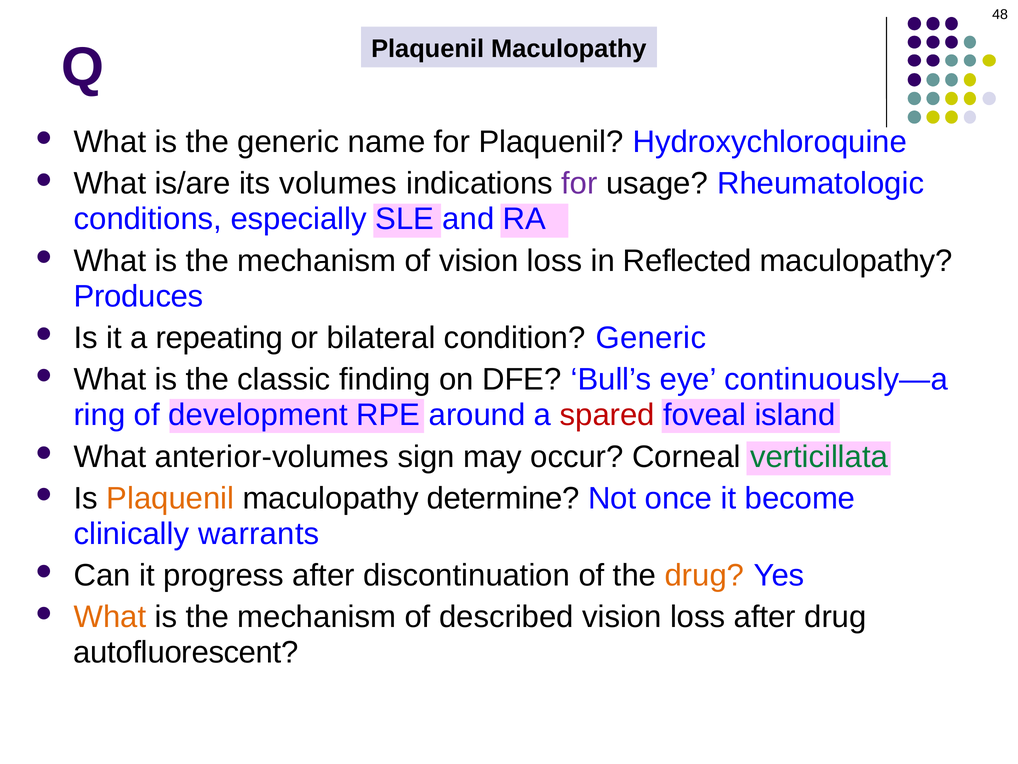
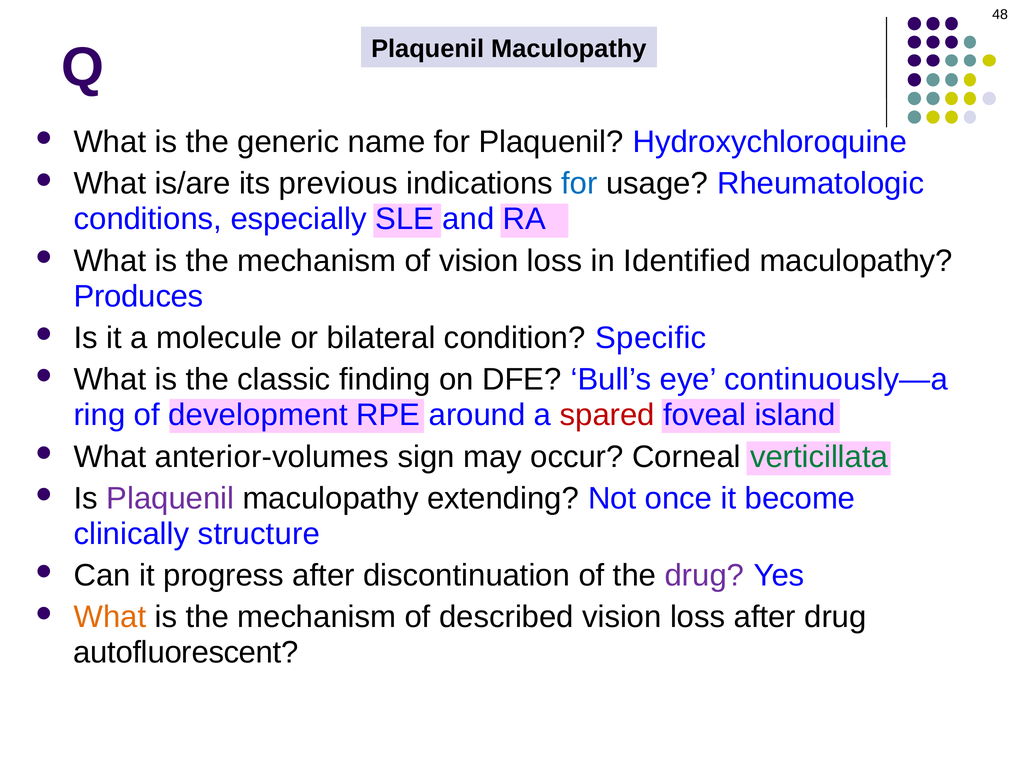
volumes: volumes -> previous (338, 184)
for colour: purple -> blue (579, 184)
Reflected: Reflected -> Identified (687, 261)
repeating: repeating -> molecule (219, 338)
condition Generic: Generic -> Specific (651, 338)
Plaquenil colour: orange -> purple (170, 498)
determine: determine -> extending (503, 498)
warrants: warrants -> structure (259, 534)
drug colour: orange -> purple (704, 575)
